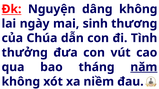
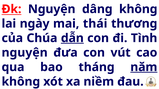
sinh: sinh -> thái (95, 24)
dẫn underline: none -> present (72, 38)
thưởng: thưởng -> nguyện (25, 53)
